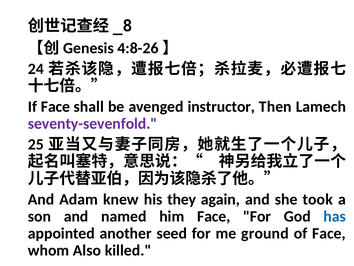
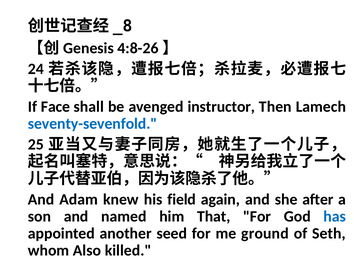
seventy-sevenfold colour: purple -> blue (93, 124)
they: they -> field (182, 199)
took: took -> after (318, 199)
him Face: Face -> That (214, 216)
of Face: Face -> Seth (329, 233)
